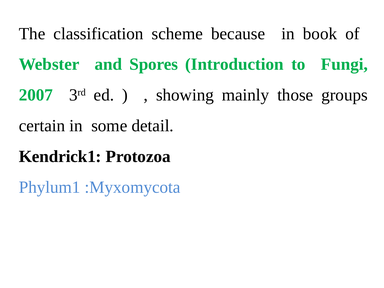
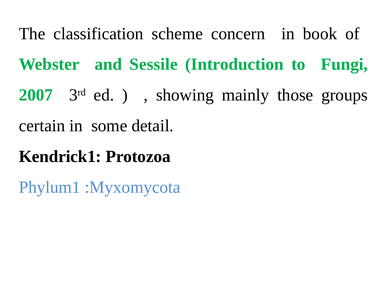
because: because -> concern (238, 34)
Spores: Spores -> Sessile (154, 64)
